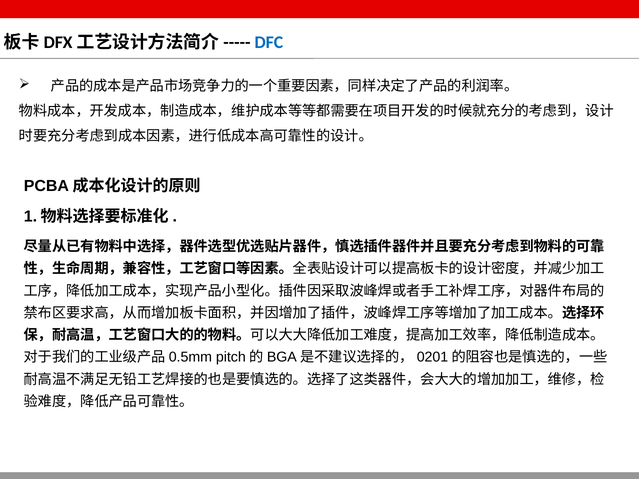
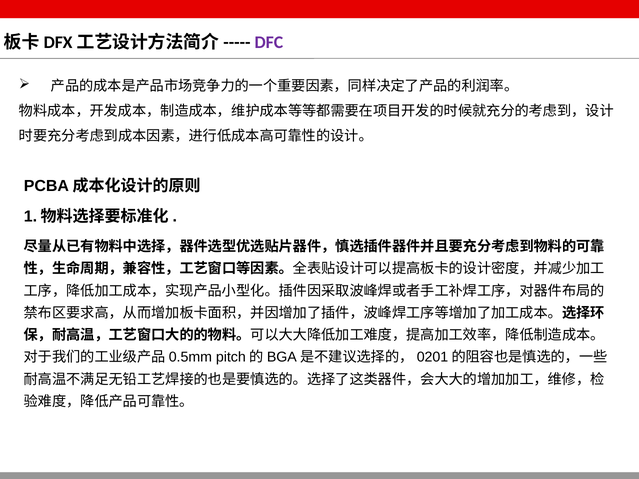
DFC colour: blue -> purple (269, 42)
